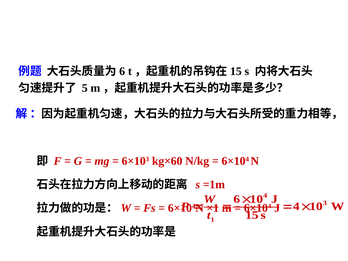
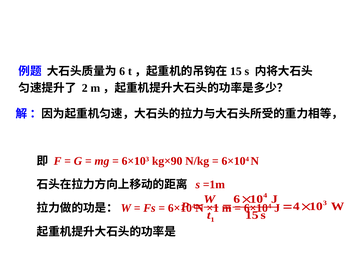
5: 5 -> 2 (85, 88)
kg×60: kg×60 -> kg×90 (167, 161)
